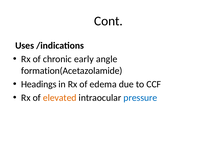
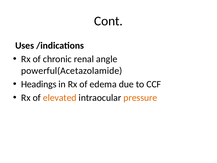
early: early -> renal (84, 59)
formation(Acetazolamide: formation(Acetazolamide -> powerful(Acetazolamide (72, 71)
pressure colour: blue -> orange (140, 98)
